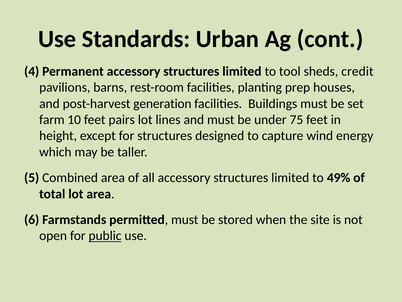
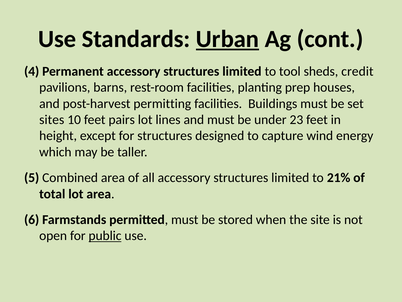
Urban underline: none -> present (228, 39)
generation: generation -> permitting (162, 103)
farm: farm -> sites (52, 120)
75: 75 -> 23 (296, 120)
49%: 49% -> 21% (339, 178)
